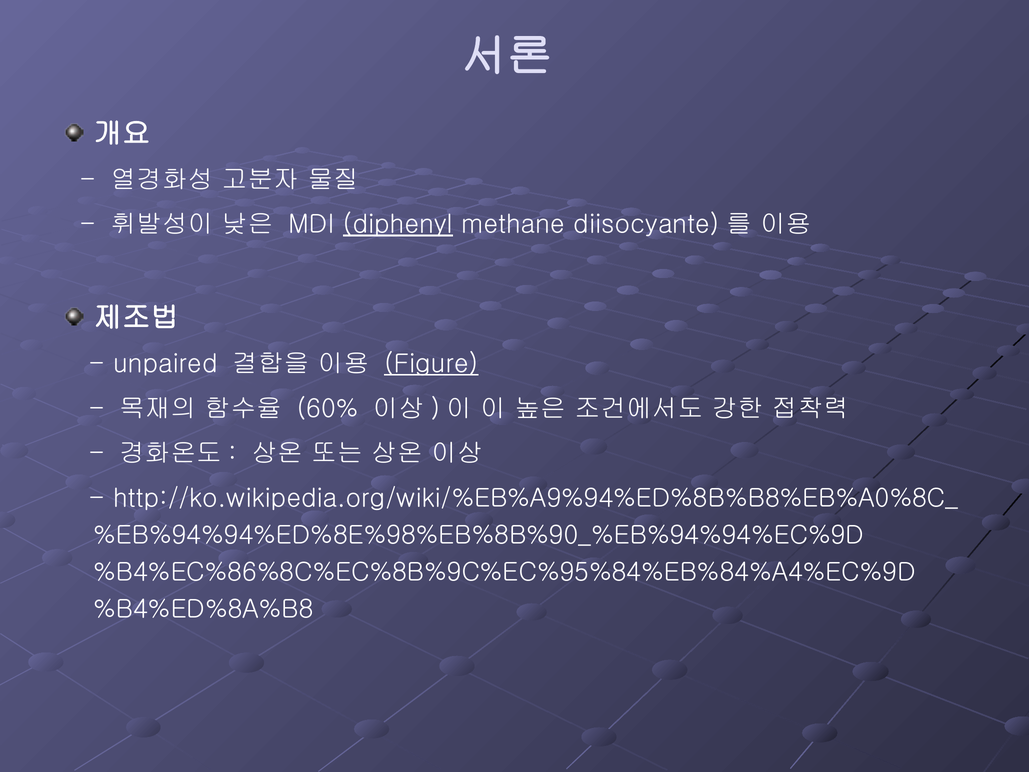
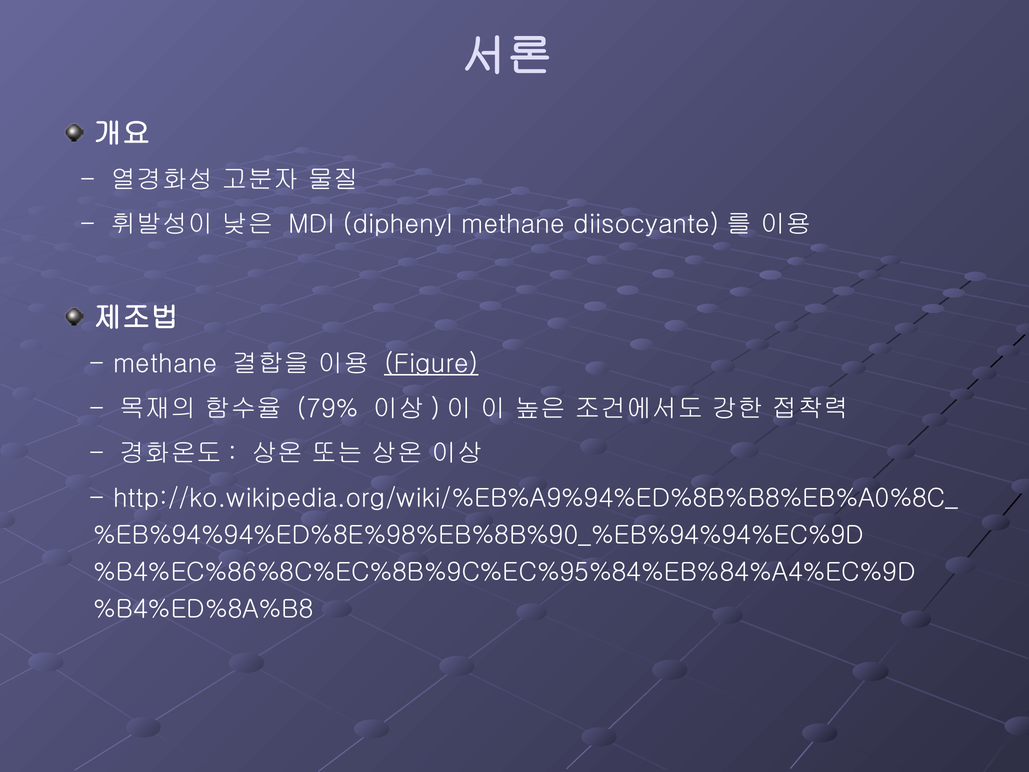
diphenyl underline: present -> none (398, 224)
unpaired: unpaired -> methane (165, 364)
60%: 60% -> 79% (328, 408)
